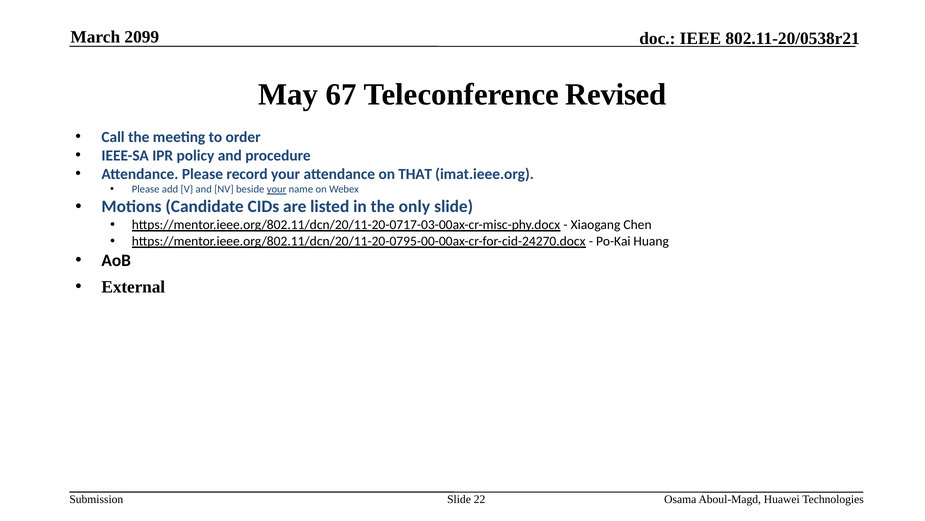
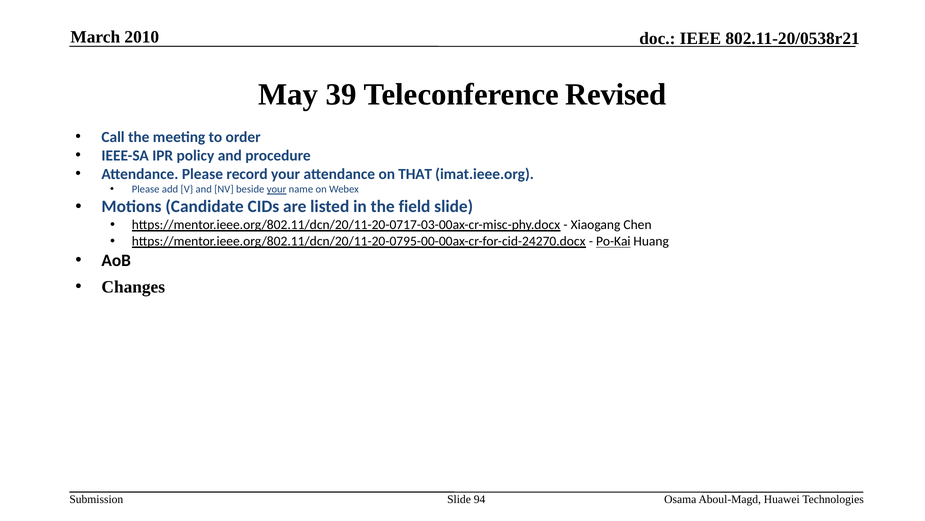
2099: 2099 -> 2010 (142, 37)
67: 67 -> 39 (341, 95)
only: only -> field (415, 206)
Po-Kai underline: none -> present (613, 241)
External: External -> Changes (133, 287)
22: 22 -> 94 (480, 499)
